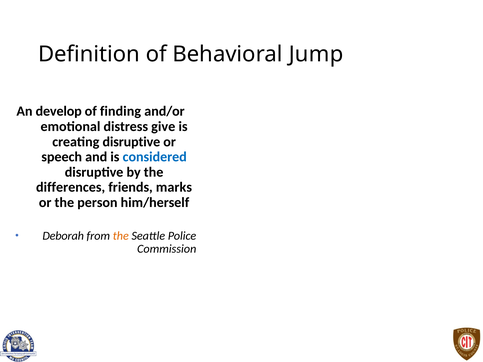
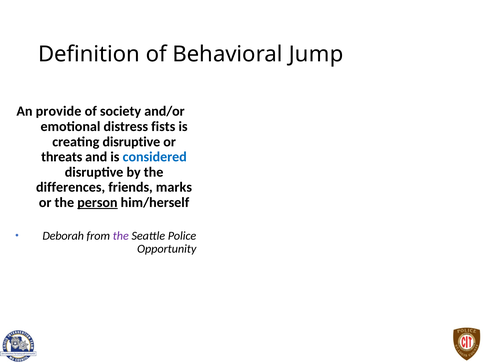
develop: develop -> provide (59, 111)
finding: finding -> society (121, 111)
give: give -> fists (163, 127)
speech: speech -> threats (62, 157)
person underline: none -> present (97, 203)
the colour: orange -> purple (121, 236)
Commission: Commission -> Opportunity (167, 249)
